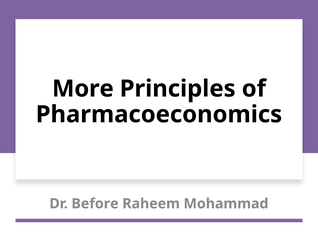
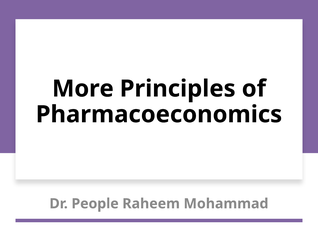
Before: Before -> People (95, 204)
